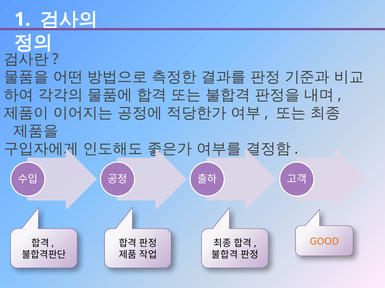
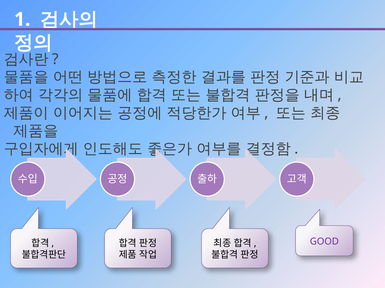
GOOD colour: orange -> purple (324, 242)
